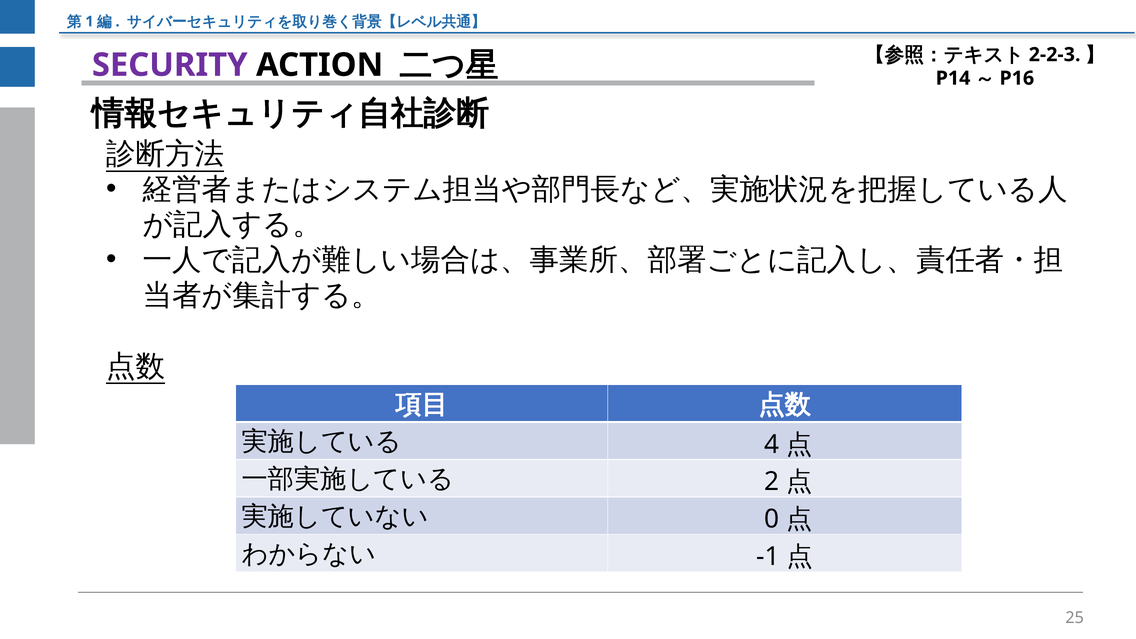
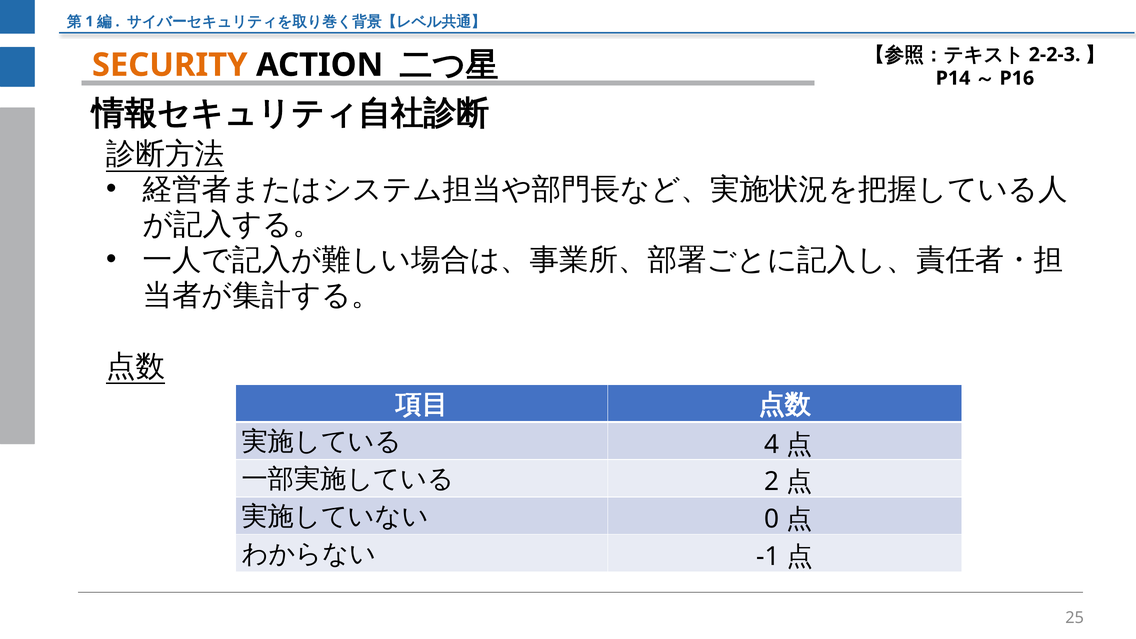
SECURITY colour: purple -> orange (170, 65)
